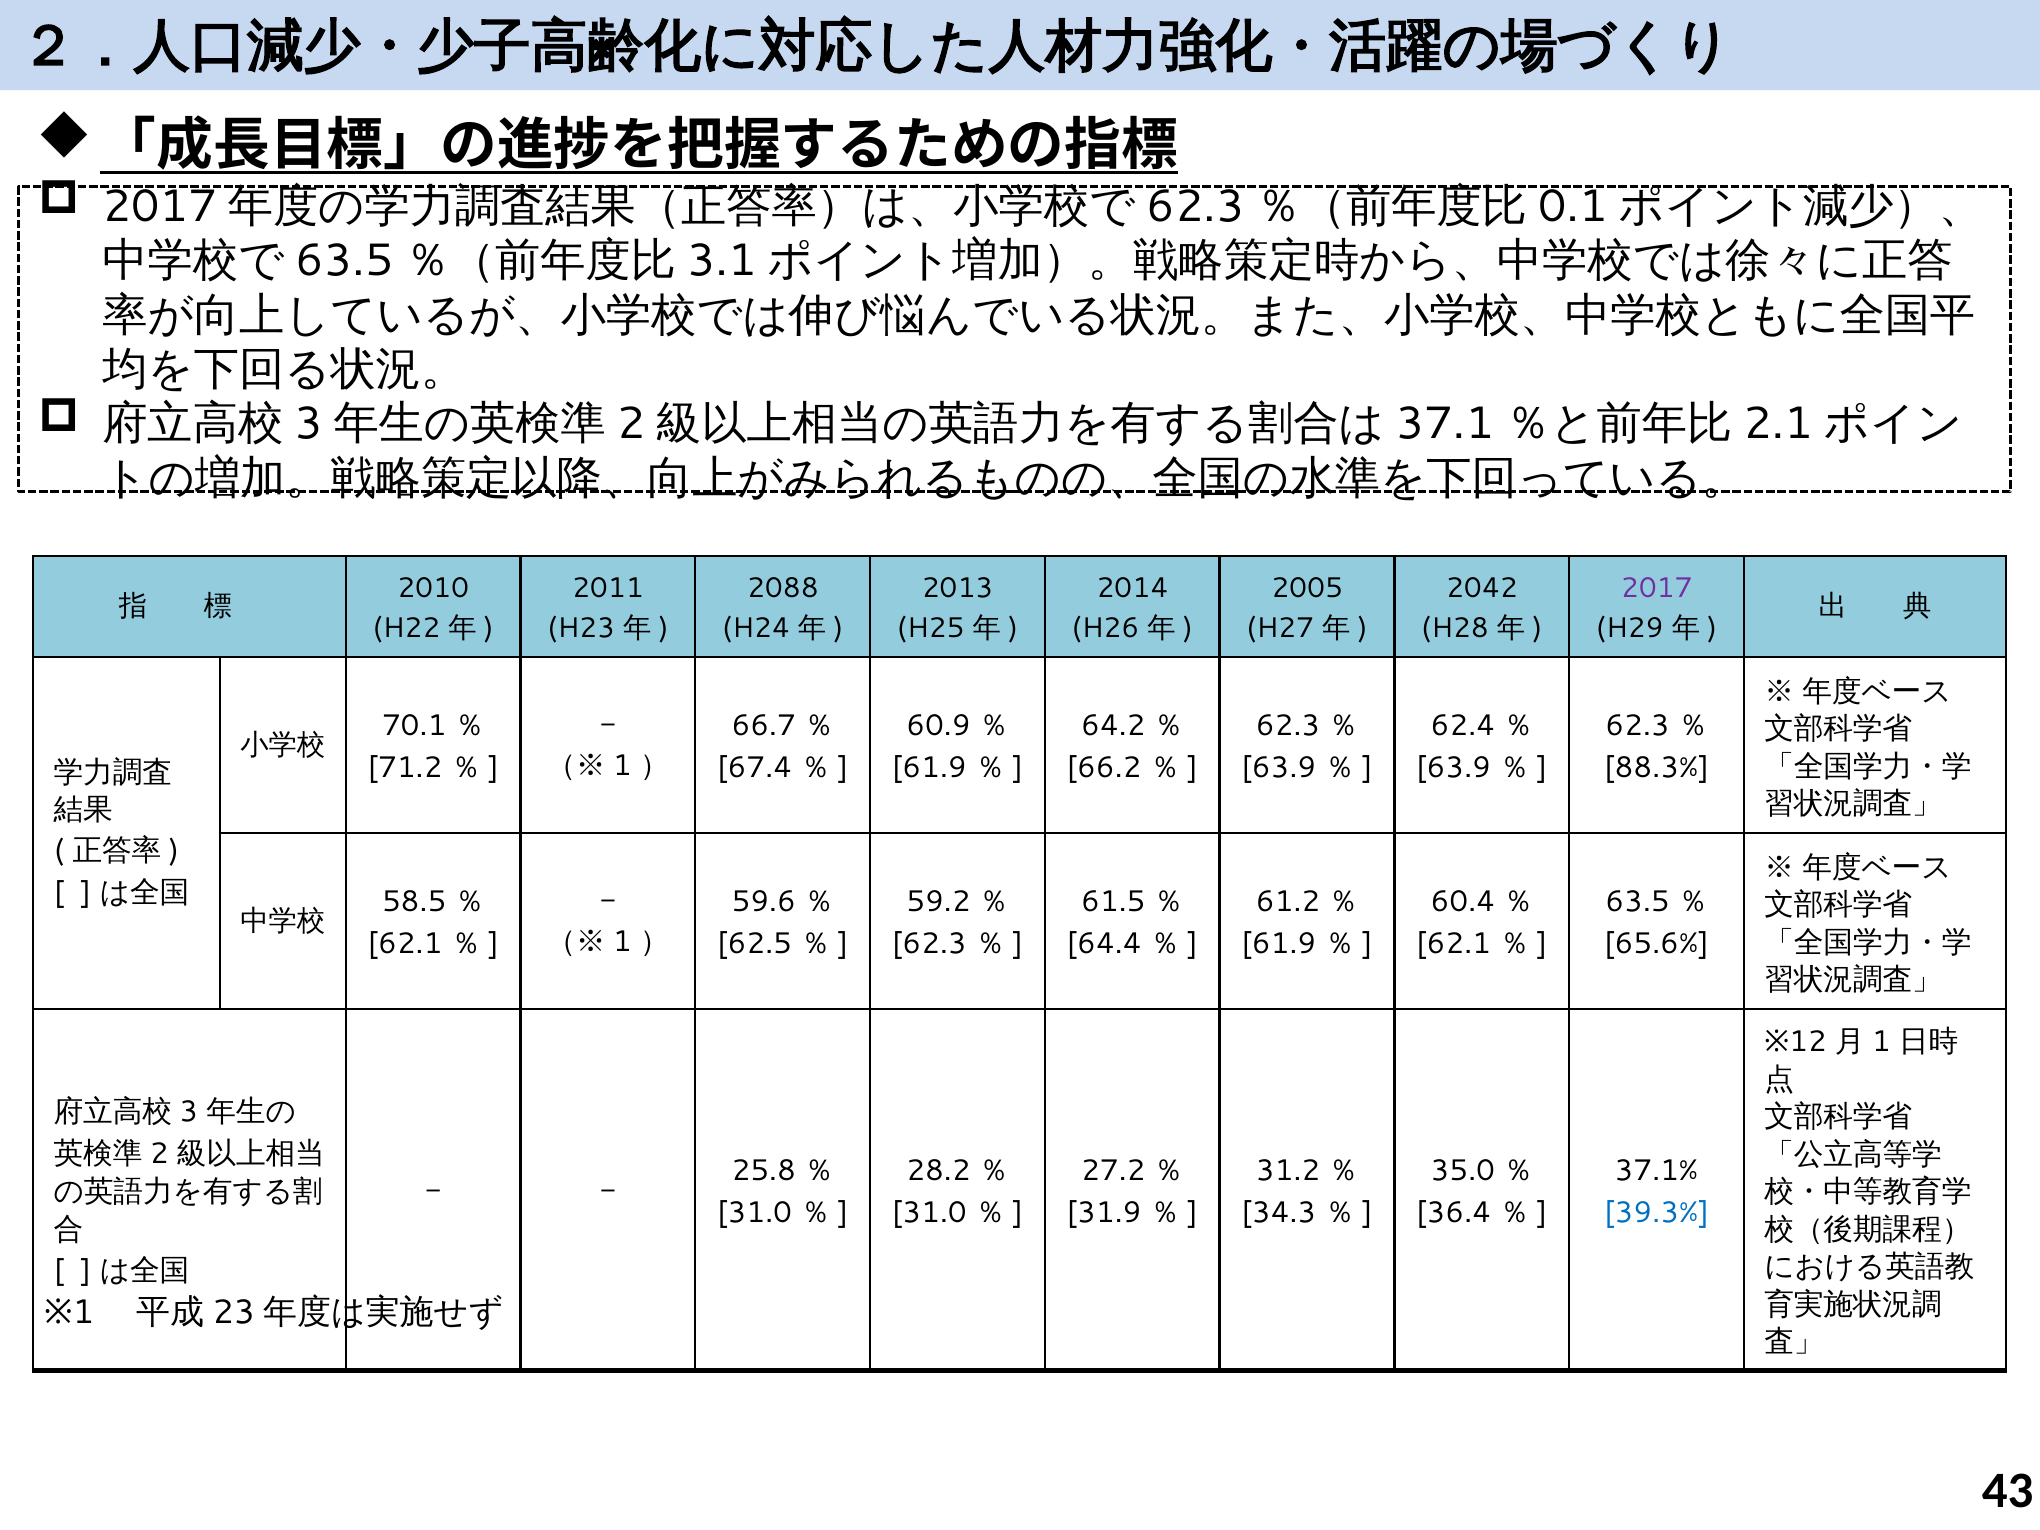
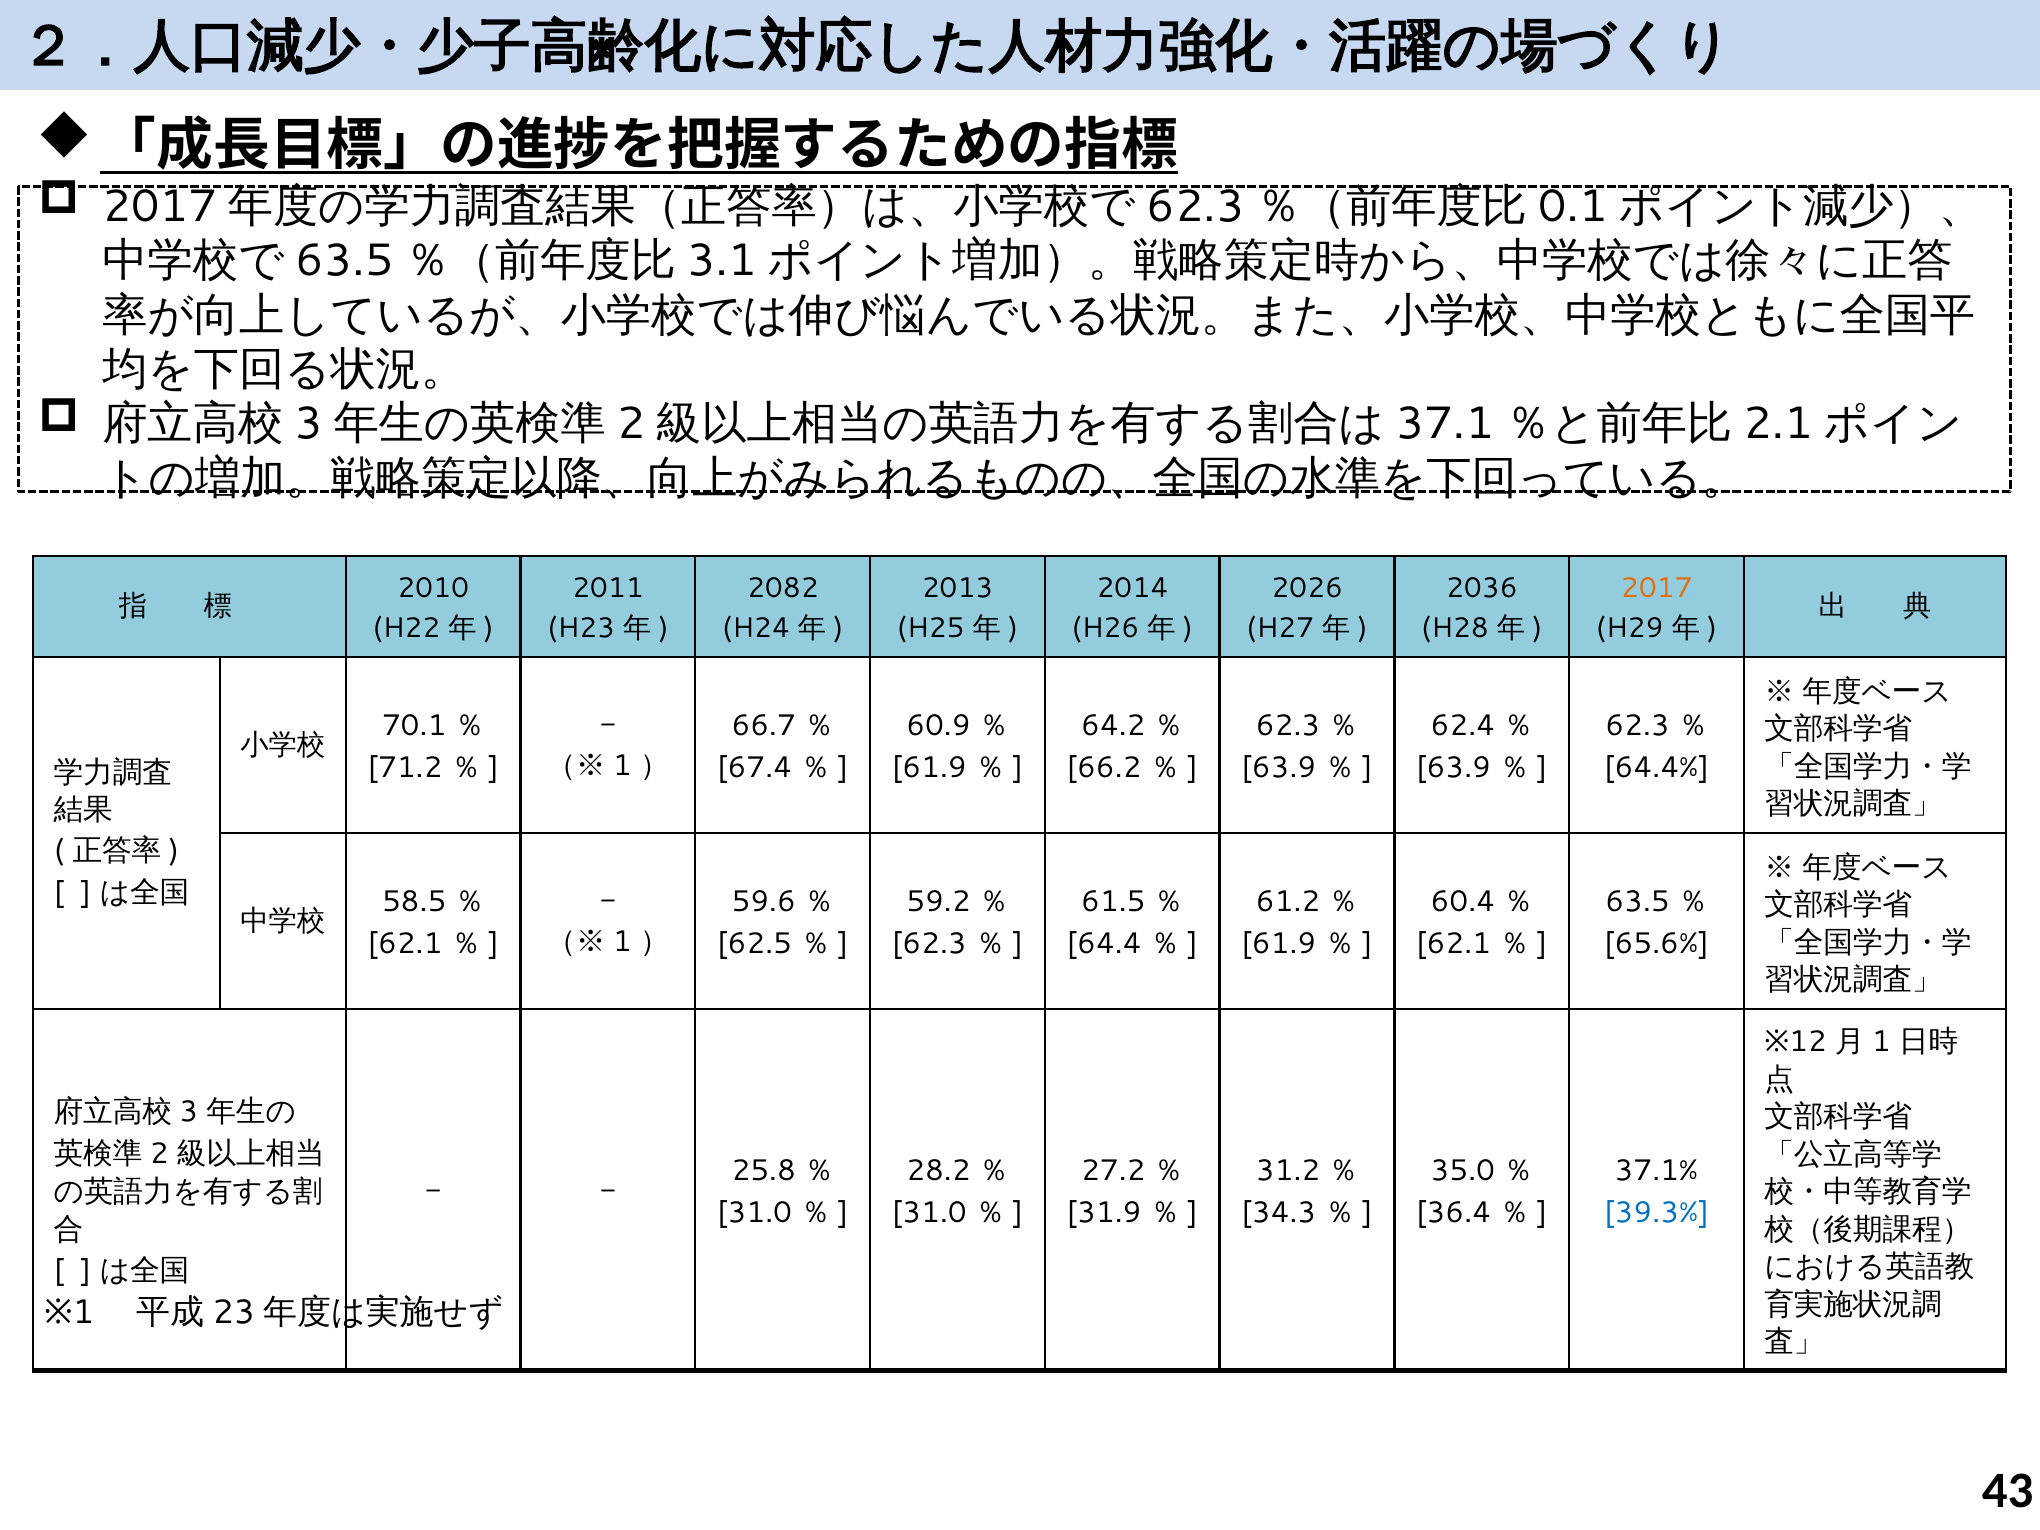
2088: 2088 -> 2082 (783, 588)
2005: 2005 -> 2026 (1307, 588)
2042: 2042 -> 2036 (1482, 588)
2017 colour: purple -> orange (1657, 588)
88.3%: 88.3% -> 64.4% (1657, 767)
